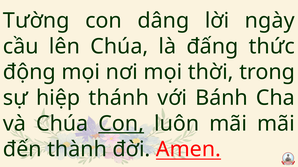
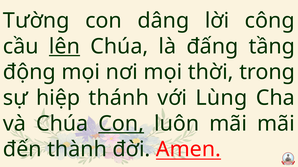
ngày: ngày -> công (270, 21)
lên underline: none -> present (64, 47)
thức: thức -> tầng (272, 47)
Bánh: Bánh -> Lùng (221, 98)
